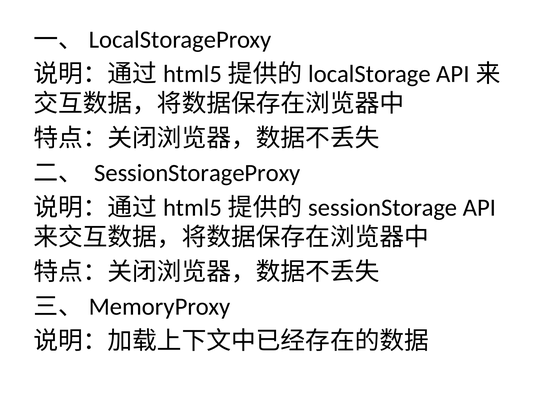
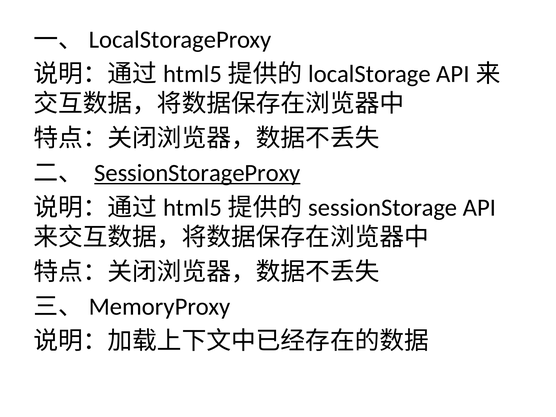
SessionStorageProxy underline: none -> present (197, 173)
